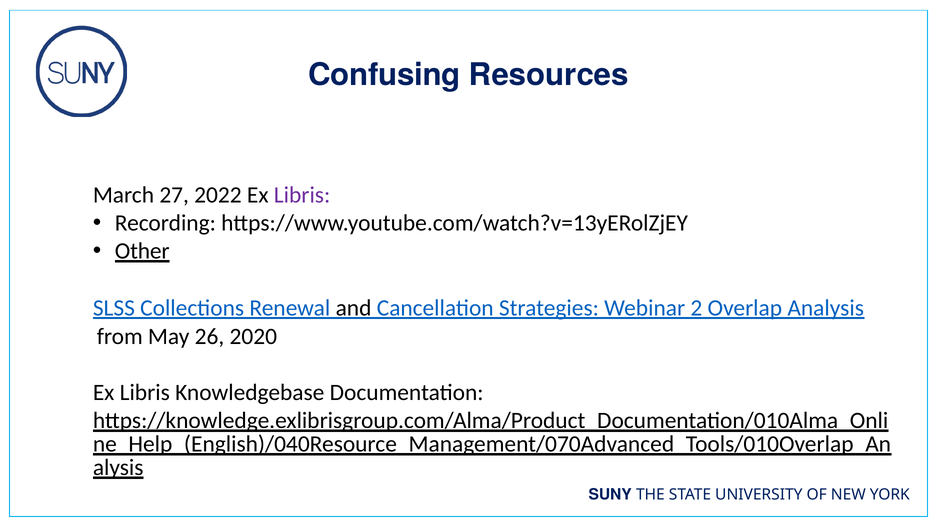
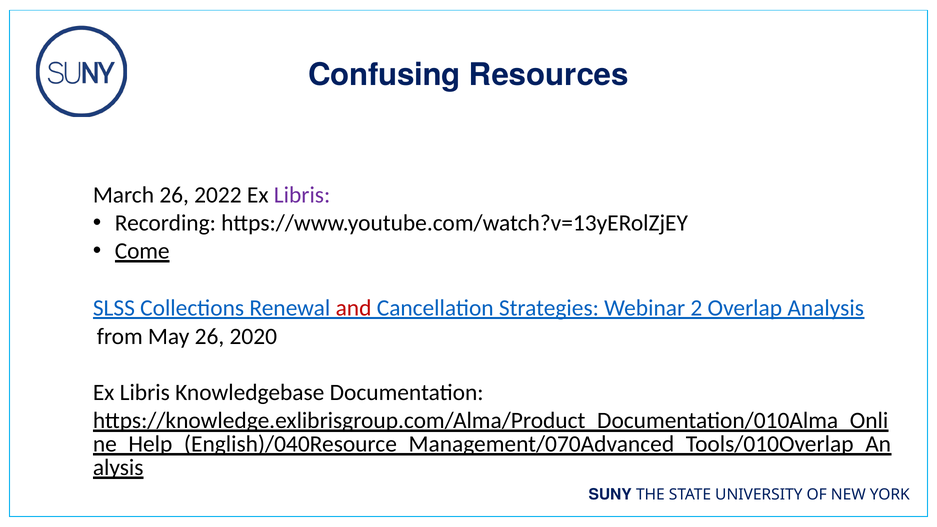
March 27: 27 -> 26 (174, 195)
Other: Other -> Come (142, 251)
and colour: black -> red (354, 308)
